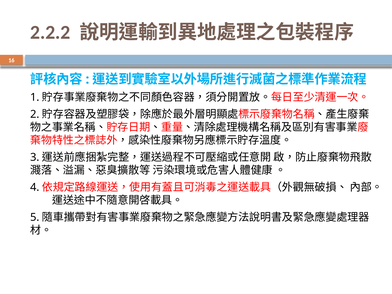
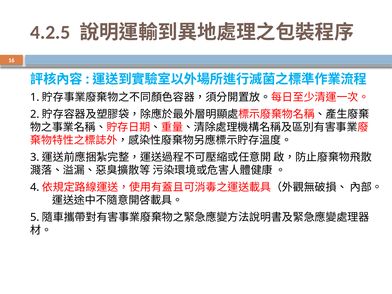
2.2.2: 2.2.2 -> 4.2.5 (50, 32)
